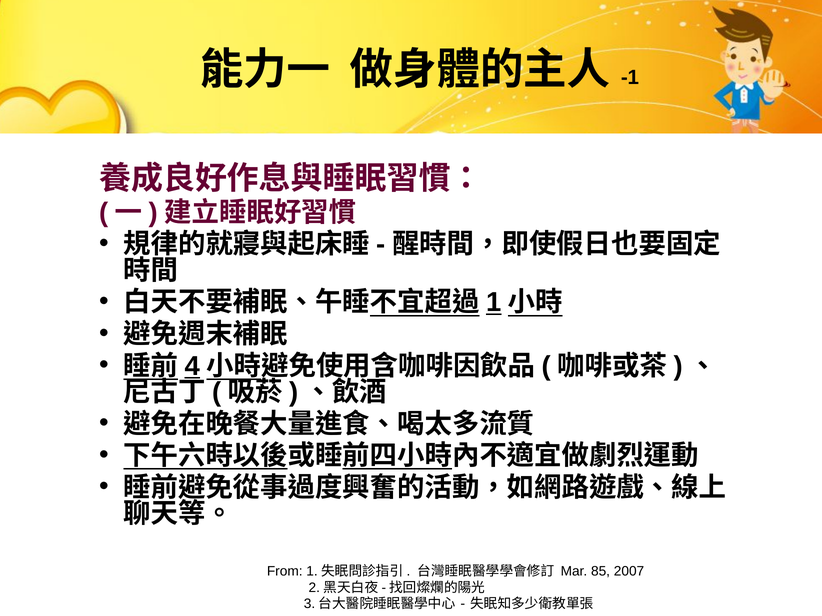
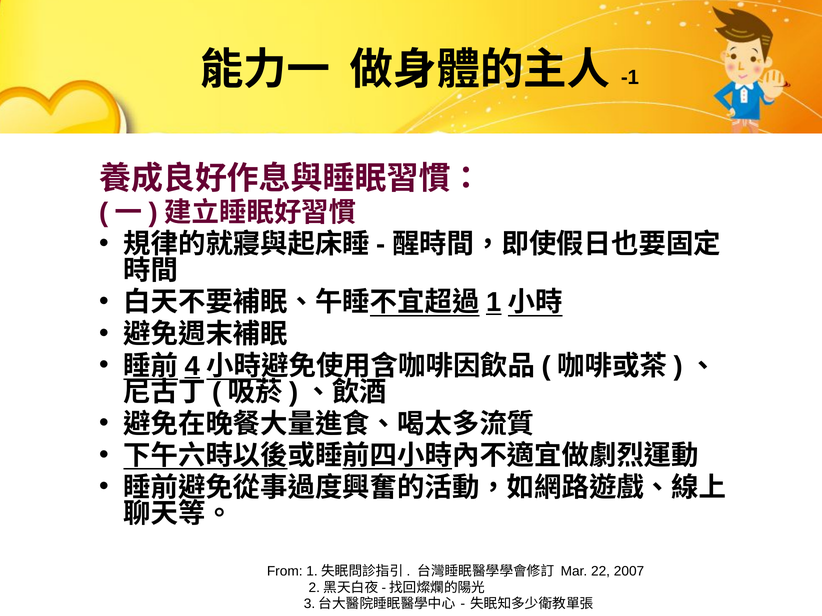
85: 85 -> 22 (601, 572)
